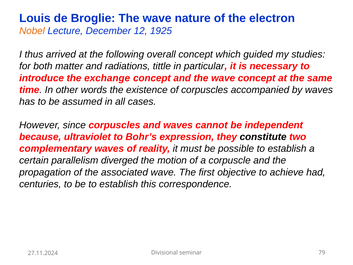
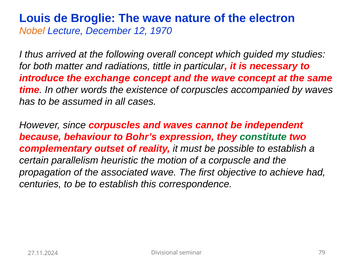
1925: 1925 -> 1970 (161, 31)
ultraviolet: ultraviolet -> behaviour (87, 137)
constitute colour: black -> green (263, 137)
complementary waves: waves -> outset (109, 149)
diverged: diverged -> heuristic (120, 160)
